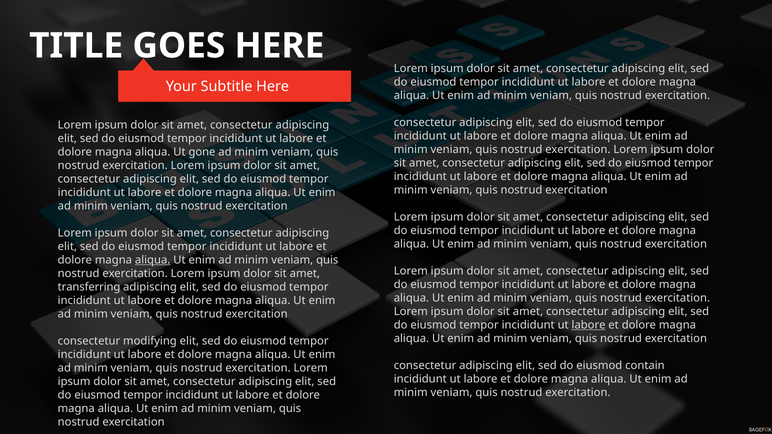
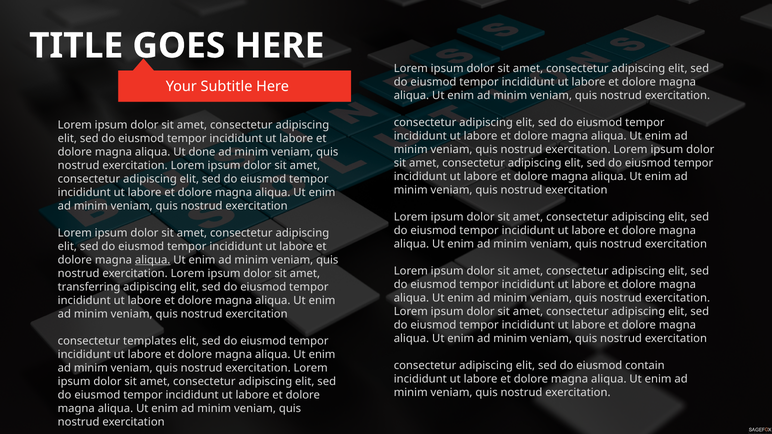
gone: gone -> done (202, 152)
labore underline: present -> none (589, 325)
modifying: modifying -> templates (150, 341)
